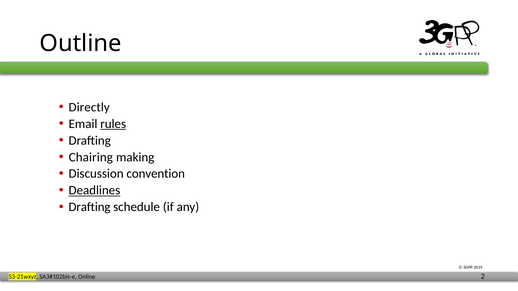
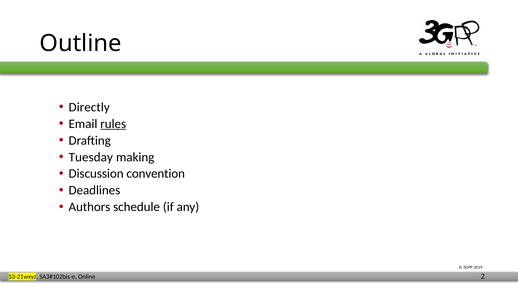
Chairing: Chairing -> Tuesday (91, 157)
Deadlines underline: present -> none (94, 191)
Drafting: Drafting -> Authors (89, 207)
